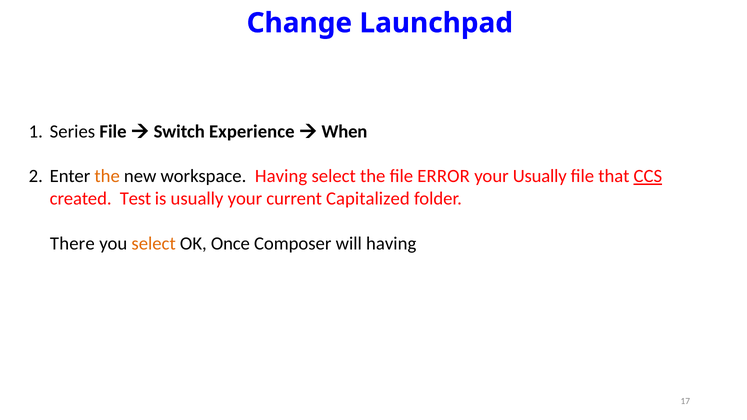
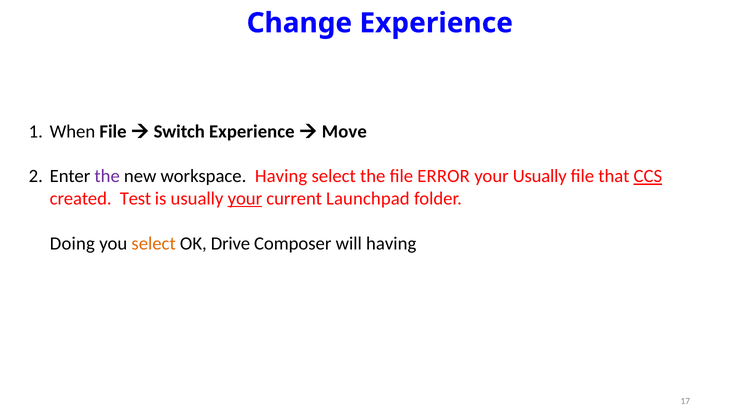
Change Launchpad: Launchpad -> Experience (436, 23)
Series: Series -> When (72, 132)
When: When -> Move (344, 132)
the colour: orange -> purple (107, 176)
your underline: none -> present (245, 199)
Capitalized: Capitalized -> Launchpad (368, 199)
There: There -> Doing (72, 244)
Once: Once -> Drive (230, 244)
